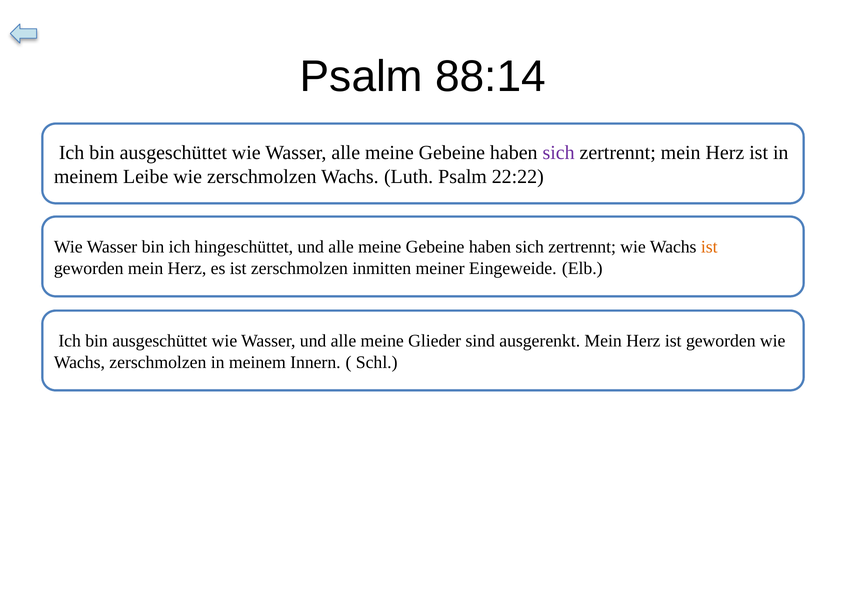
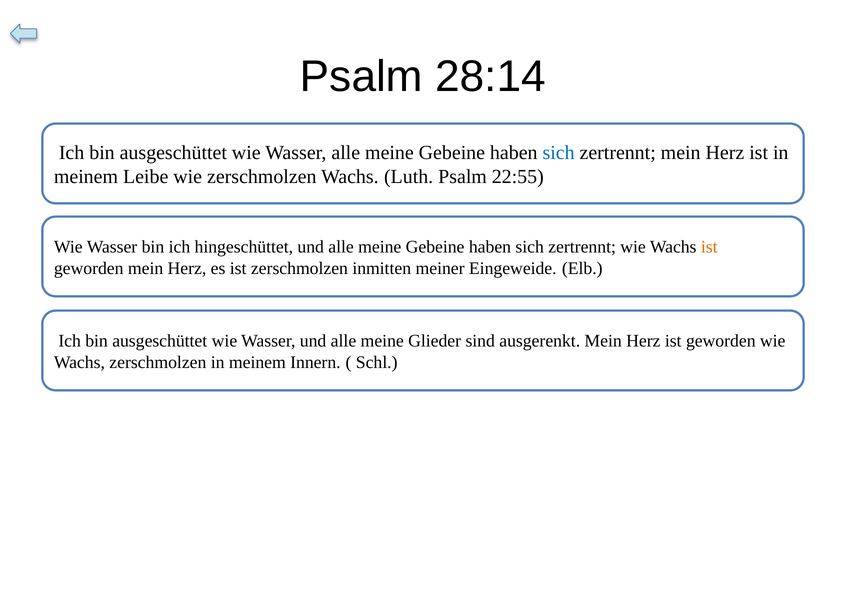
88:14: 88:14 -> 28:14 (490, 77)
sich colour: purple -> blue (559, 153)
22:22: 22:22 -> 22:55 (518, 177)
